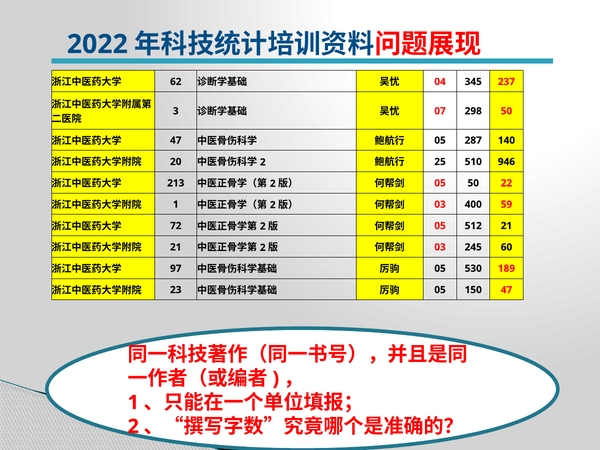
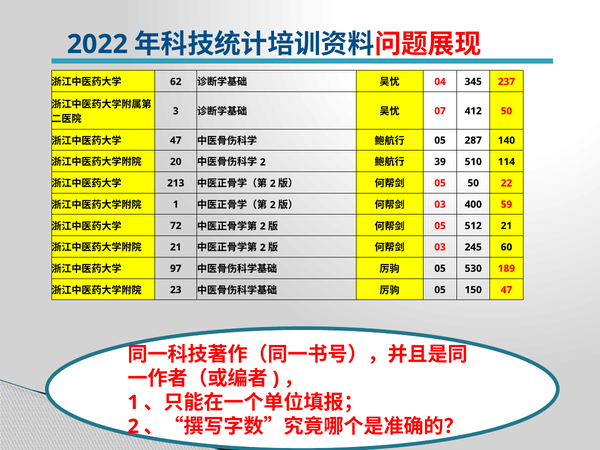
298: 298 -> 412 (473, 111)
25: 25 -> 39 (440, 162)
946: 946 -> 114 (506, 162)
